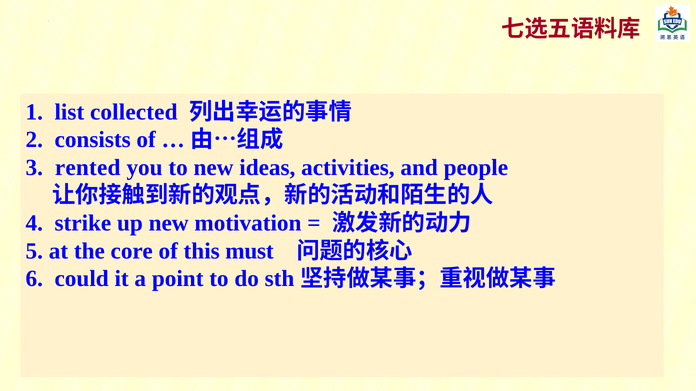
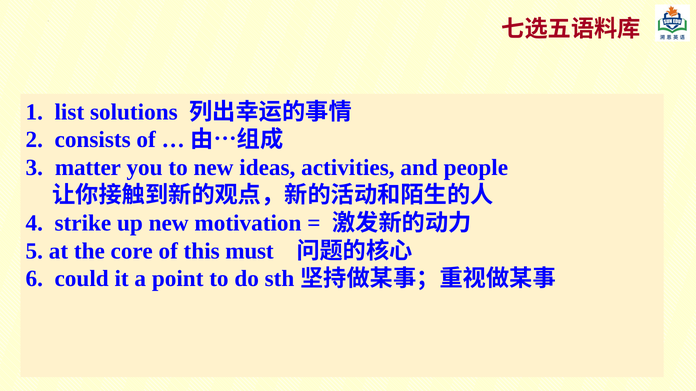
collected: collected -> solutions (134, 112)
rented: rented -> matter (88, 168)
